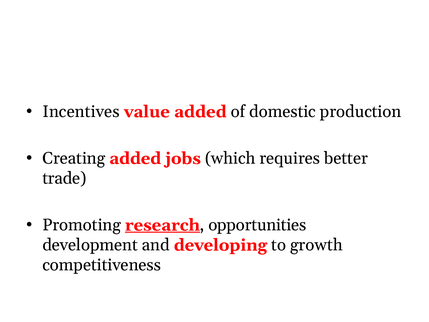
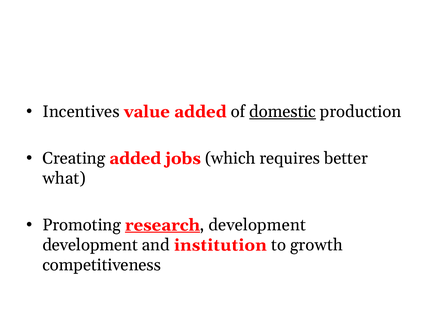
domestic underline: none -> present (283, 112)
trade: trade -> what (64, 178)
opportunities: opportunities -> development (257, 225)
developing: developing -> institution (220, 245)
